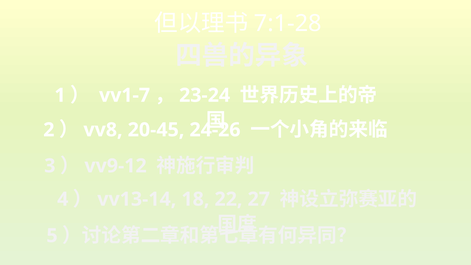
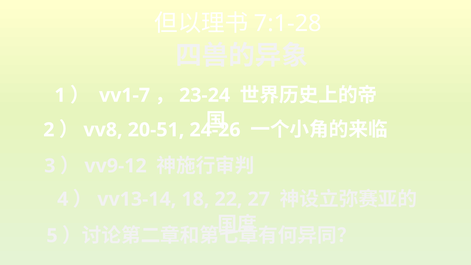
20-45: 20-45 -> 20-51 (156, 130)
